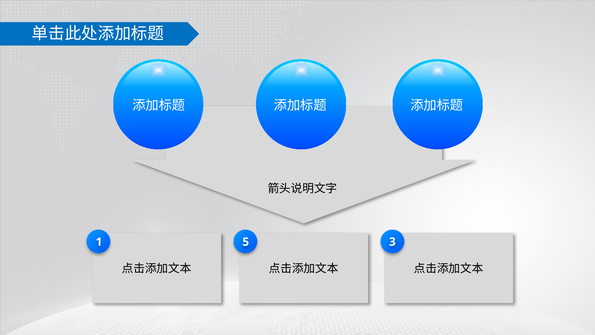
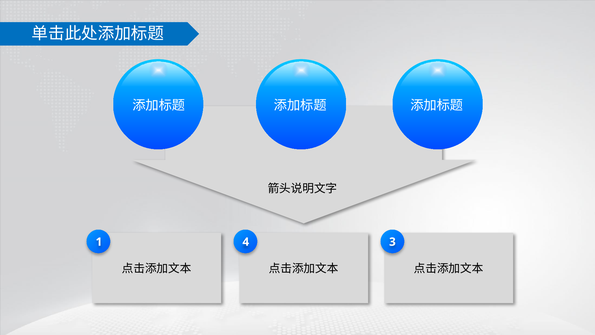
5: 5 -> 4 (246, 242)
